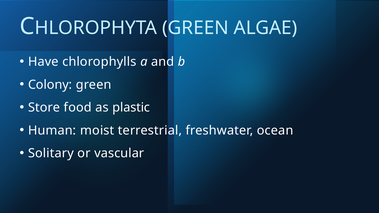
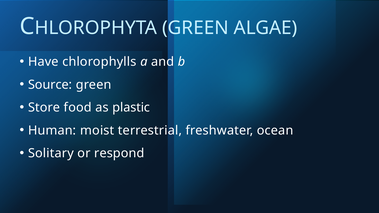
Colony: Colony -> Source (50, 85)
vascular: vascular -> respond (119, 153)
